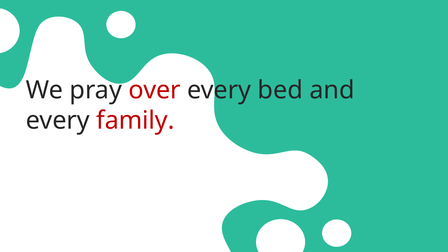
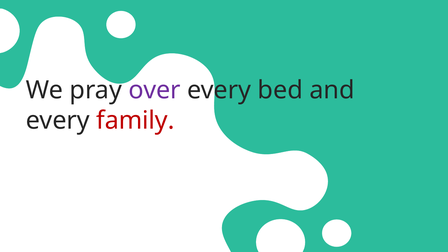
over colour: red -> purple (155, 90)
